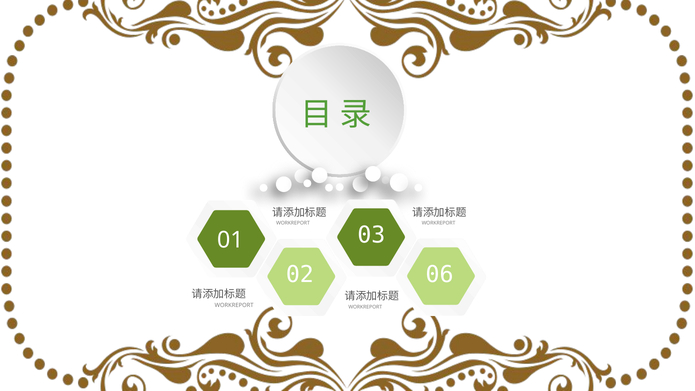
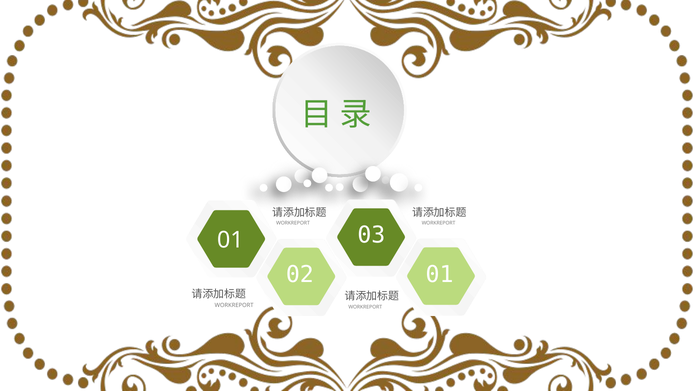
02 06: 06 -> 01 (440, 274)
